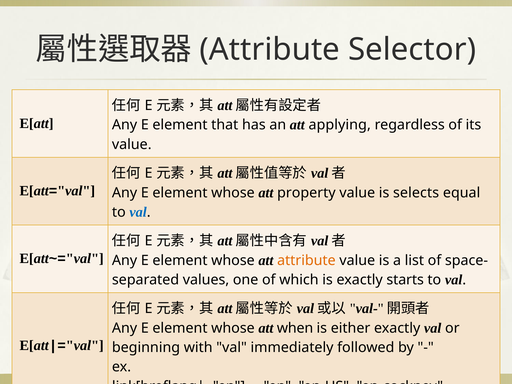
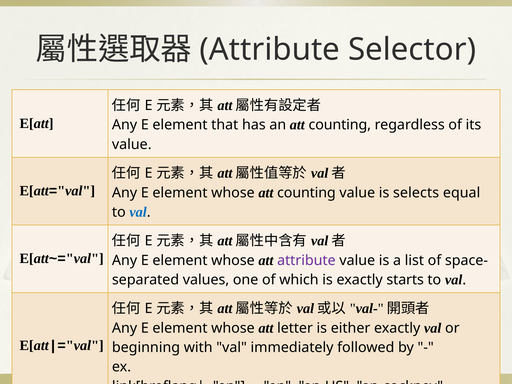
an att applying: applying -> counting (340, 125)
whose att property: property -> counting (306, 193)
attribute colour: orange -> purple (306, 260)
when: when -> letter (295, 328)
